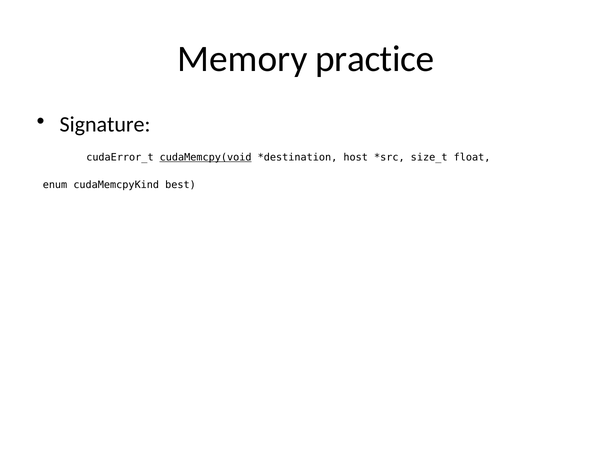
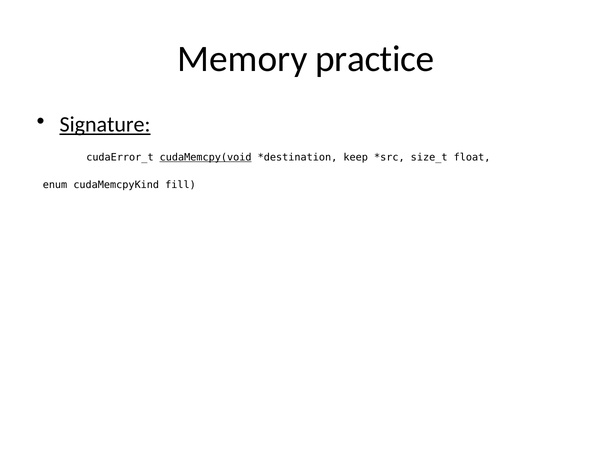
Signature underline: none -> present (105, 125)
host: host -> keep (356, 157)
best: best -> fill (181, 185)
